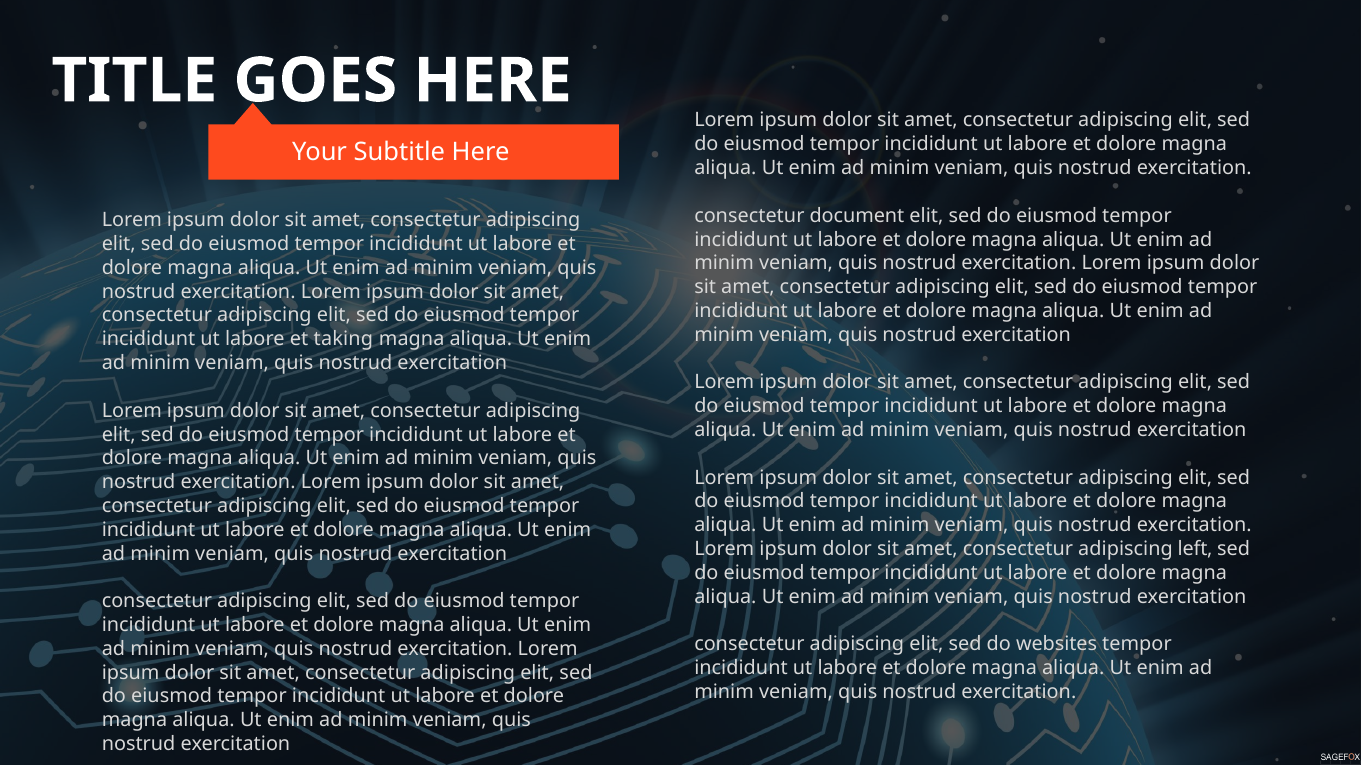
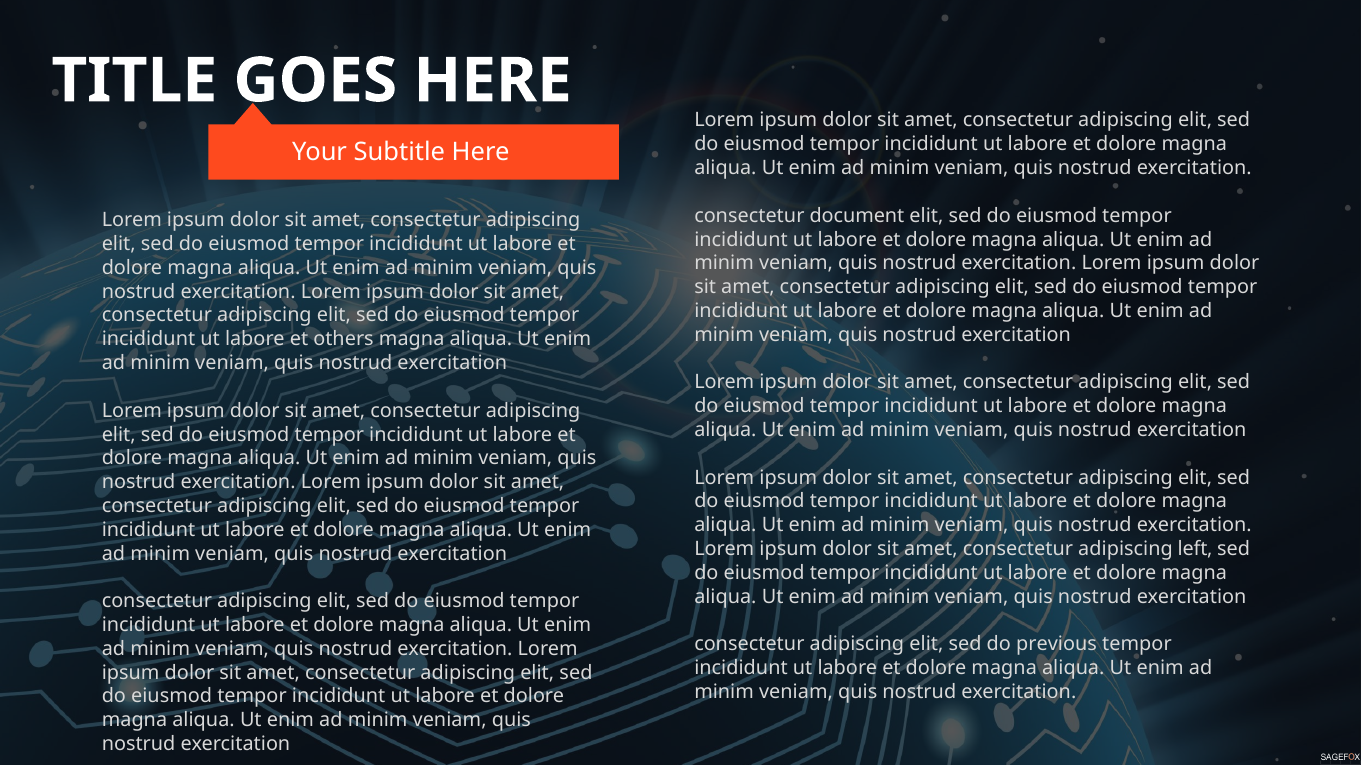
taking: taking -> others (344, 339)
websites: websites -> previous (1057, 645)
